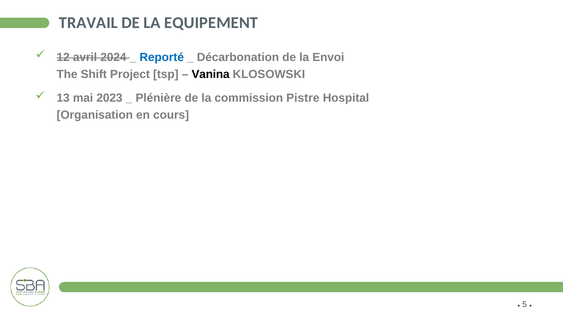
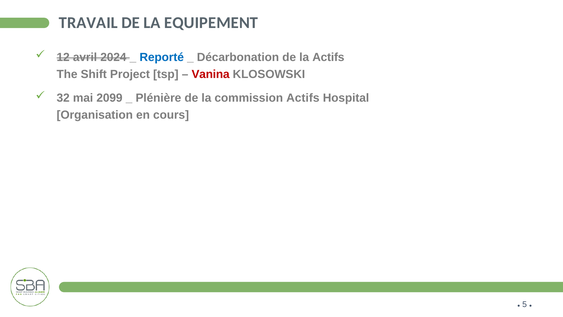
la Envoi: Envoi -> Actifs (328, 57)
Vanina colour: black -> red (211, 74)
13: 13 -> 32 (63, 98)
2023: 2023 -> 2099 (109, 98)
commission Pistre: Pistre -> Actifs (303, 98)
